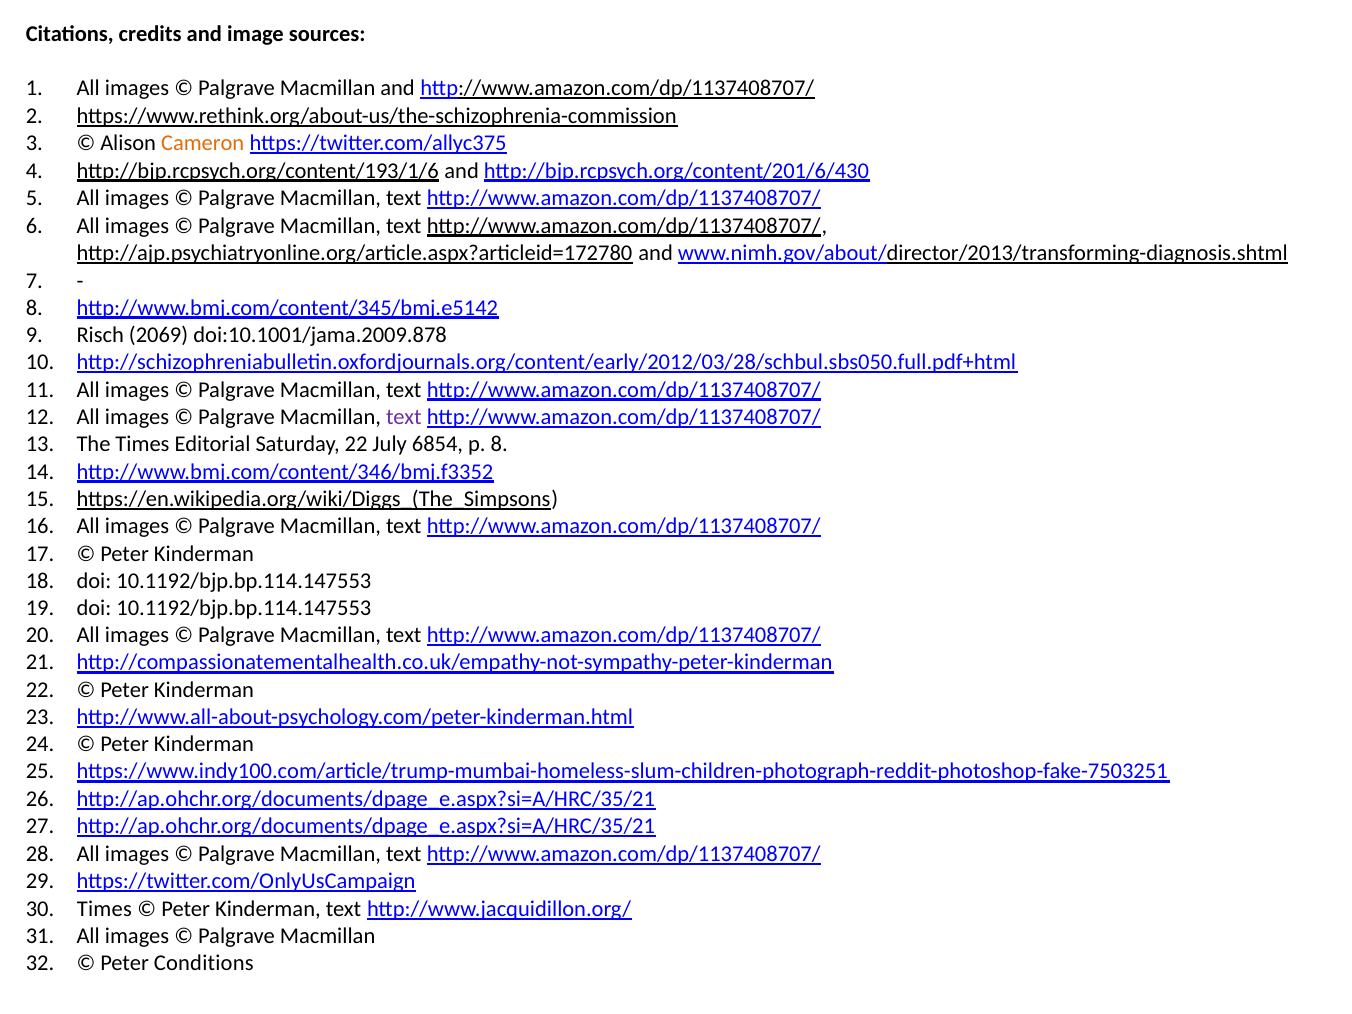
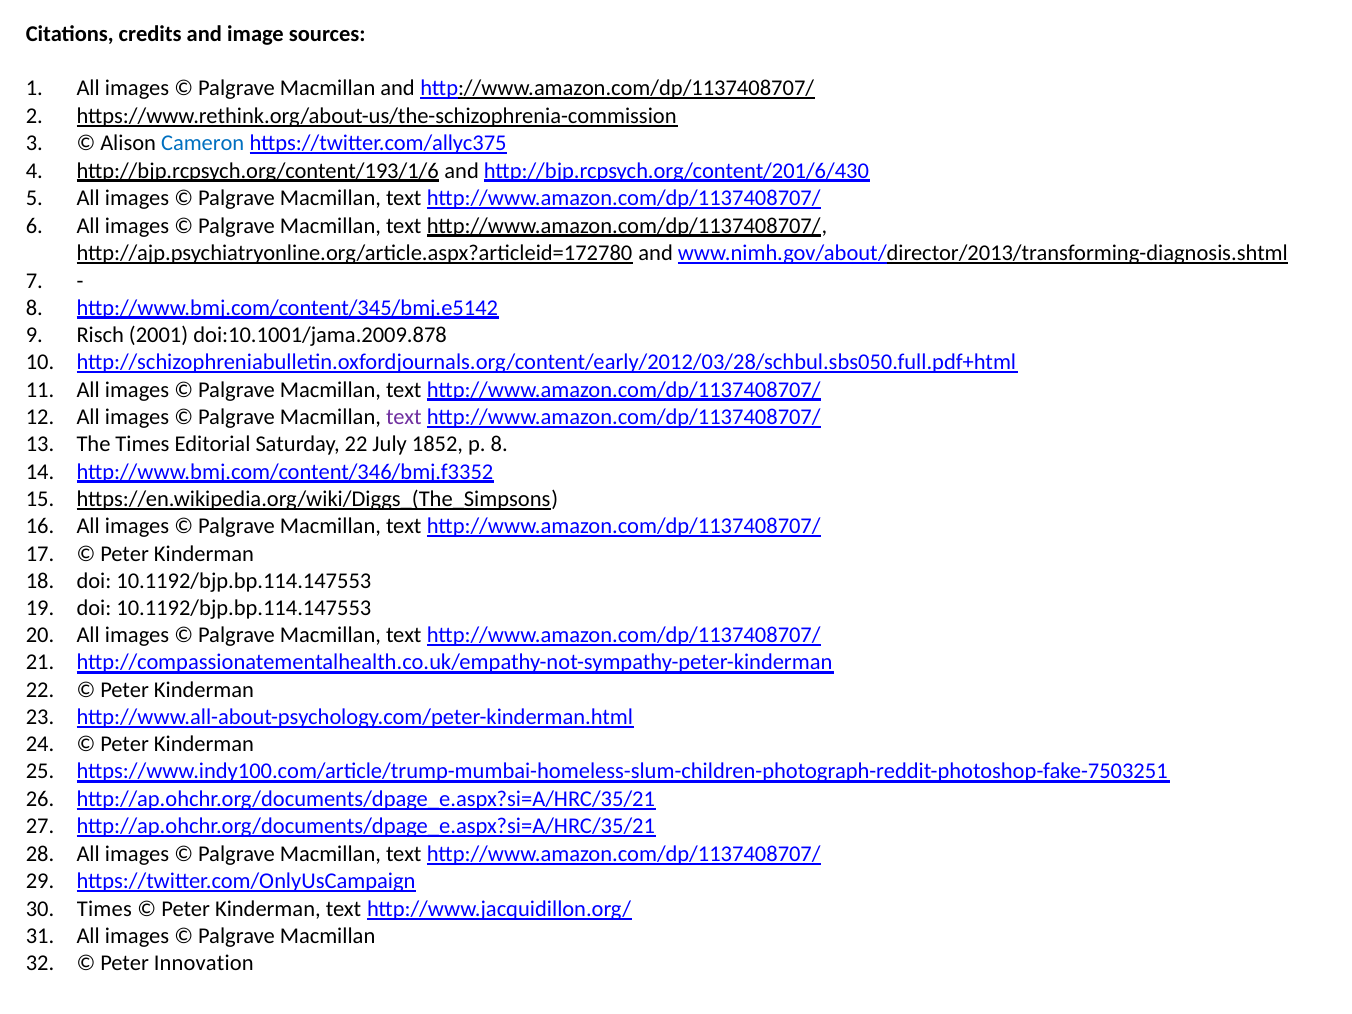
Cameron colour: orange -> blue (203, 143)
2069: 2069 -> 2001 (159, 335)
6854: 6854 -> 1852 (437, 445)
Conditions: Conditions -> Innovation (204, 963)
